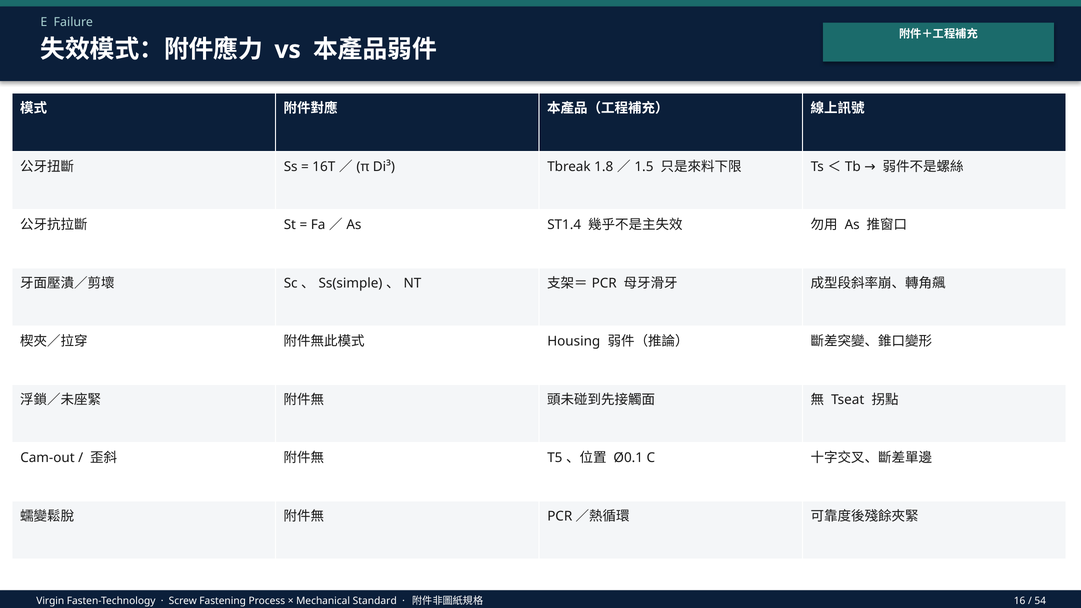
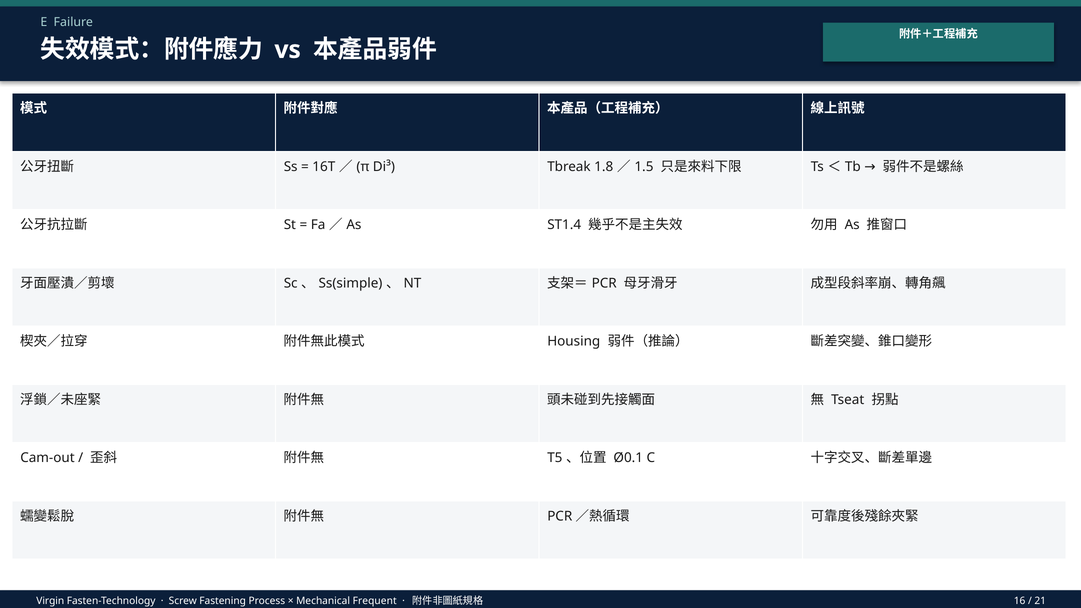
Standard: Standard -> Frequent (375, 601)
54: 54 -> 21 (1040, 601)
